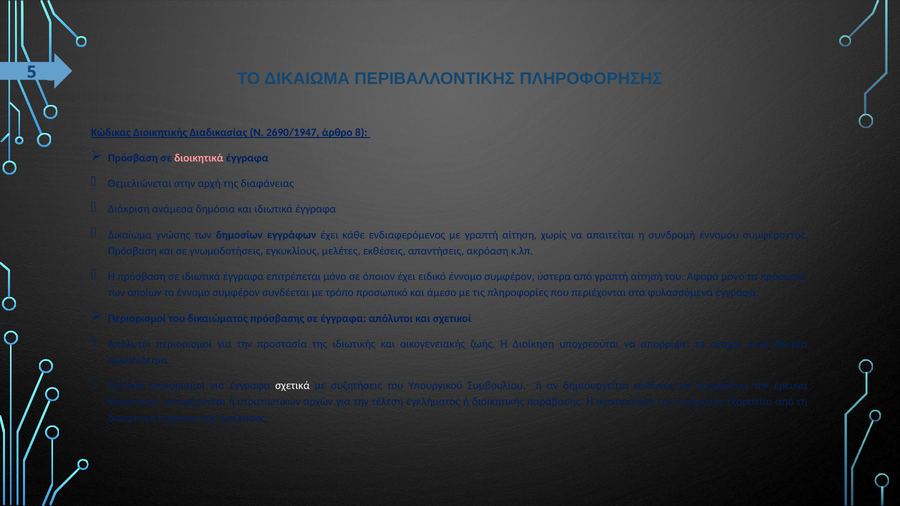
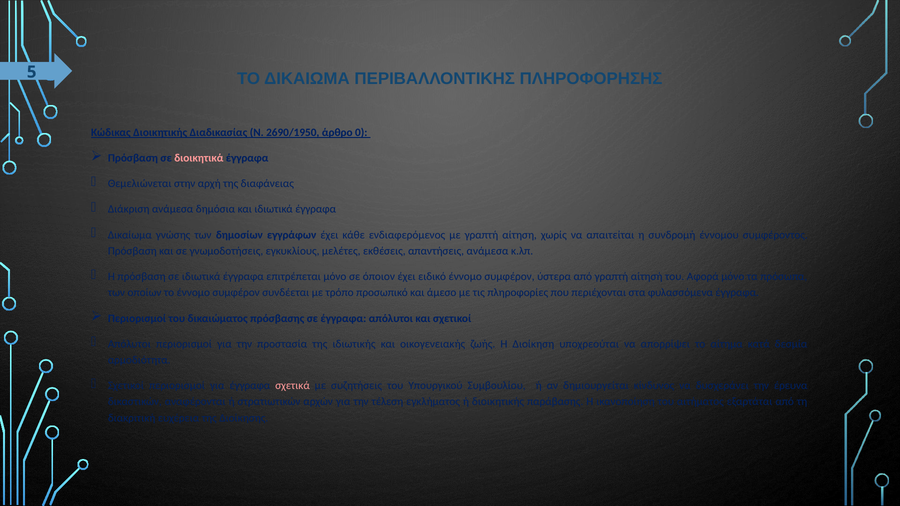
2690/1947: 2690/1947 -> 2690/1950 (293, 133)
8: 8 -> 0 (361, 133)
απαντήσεις ακρόαση: ακρόαση -> ανάμεσα (488, 251)
σχετικά colour: white -> pink (293, 386)
